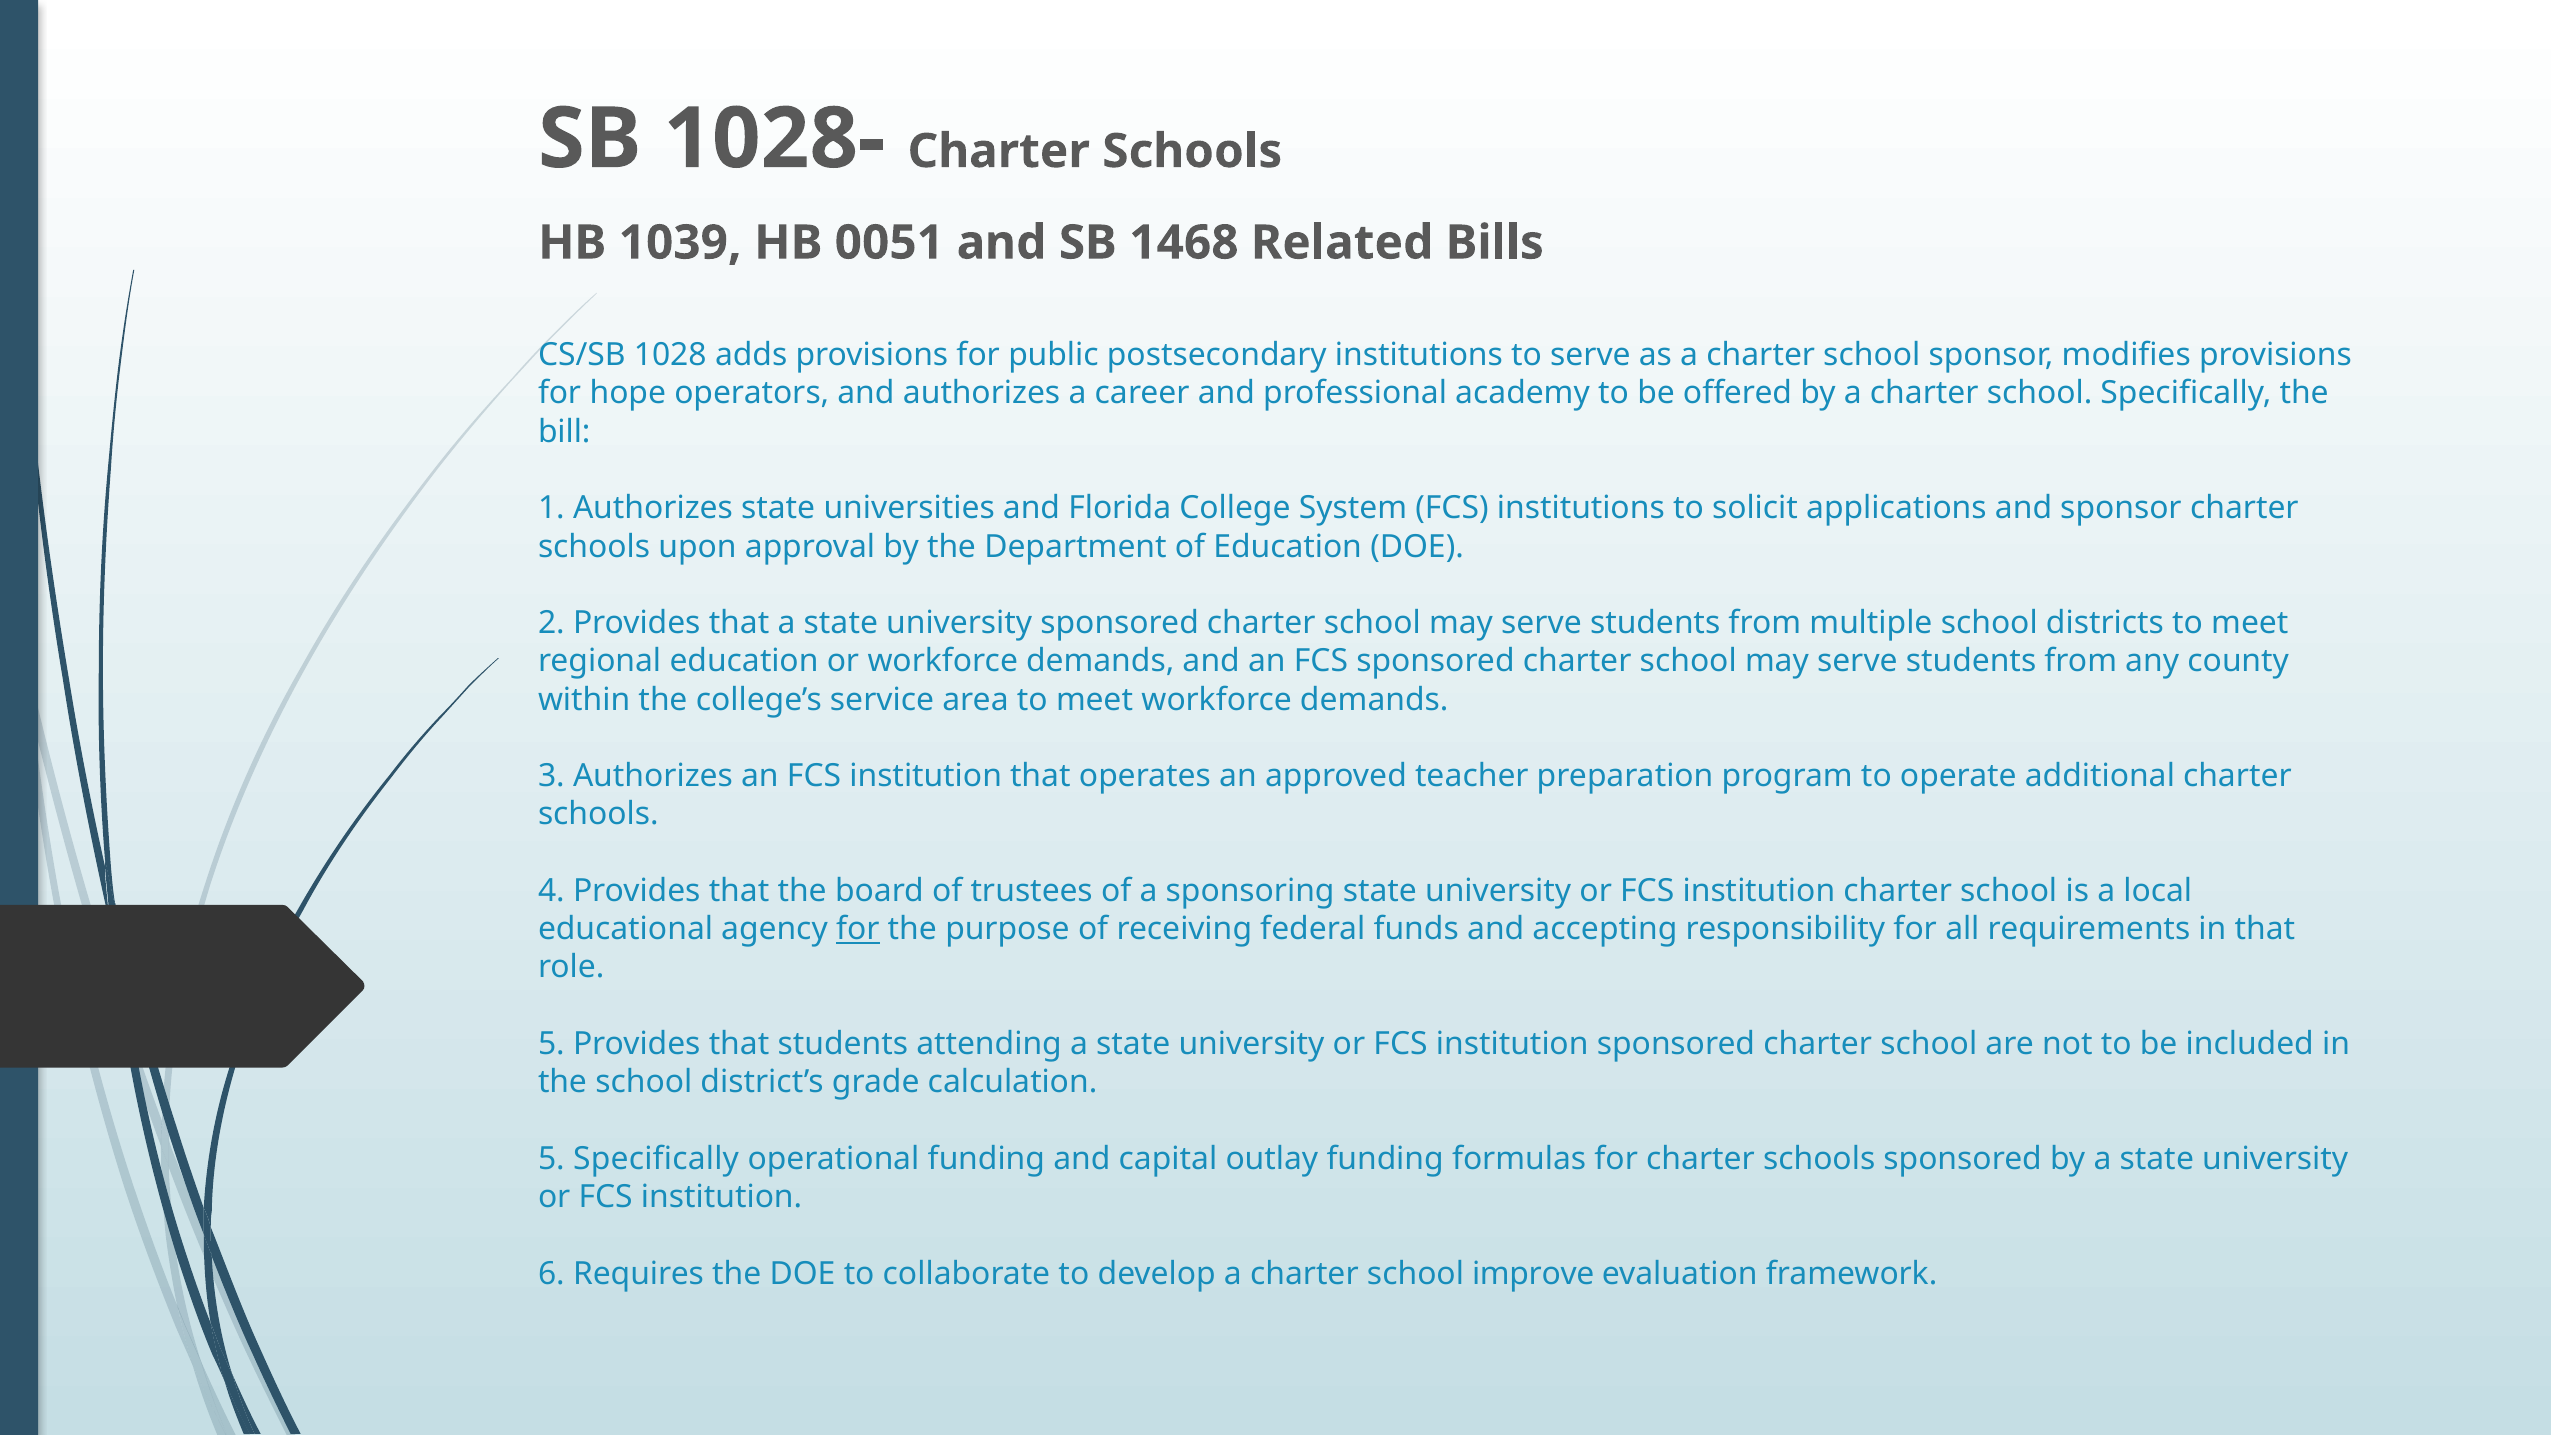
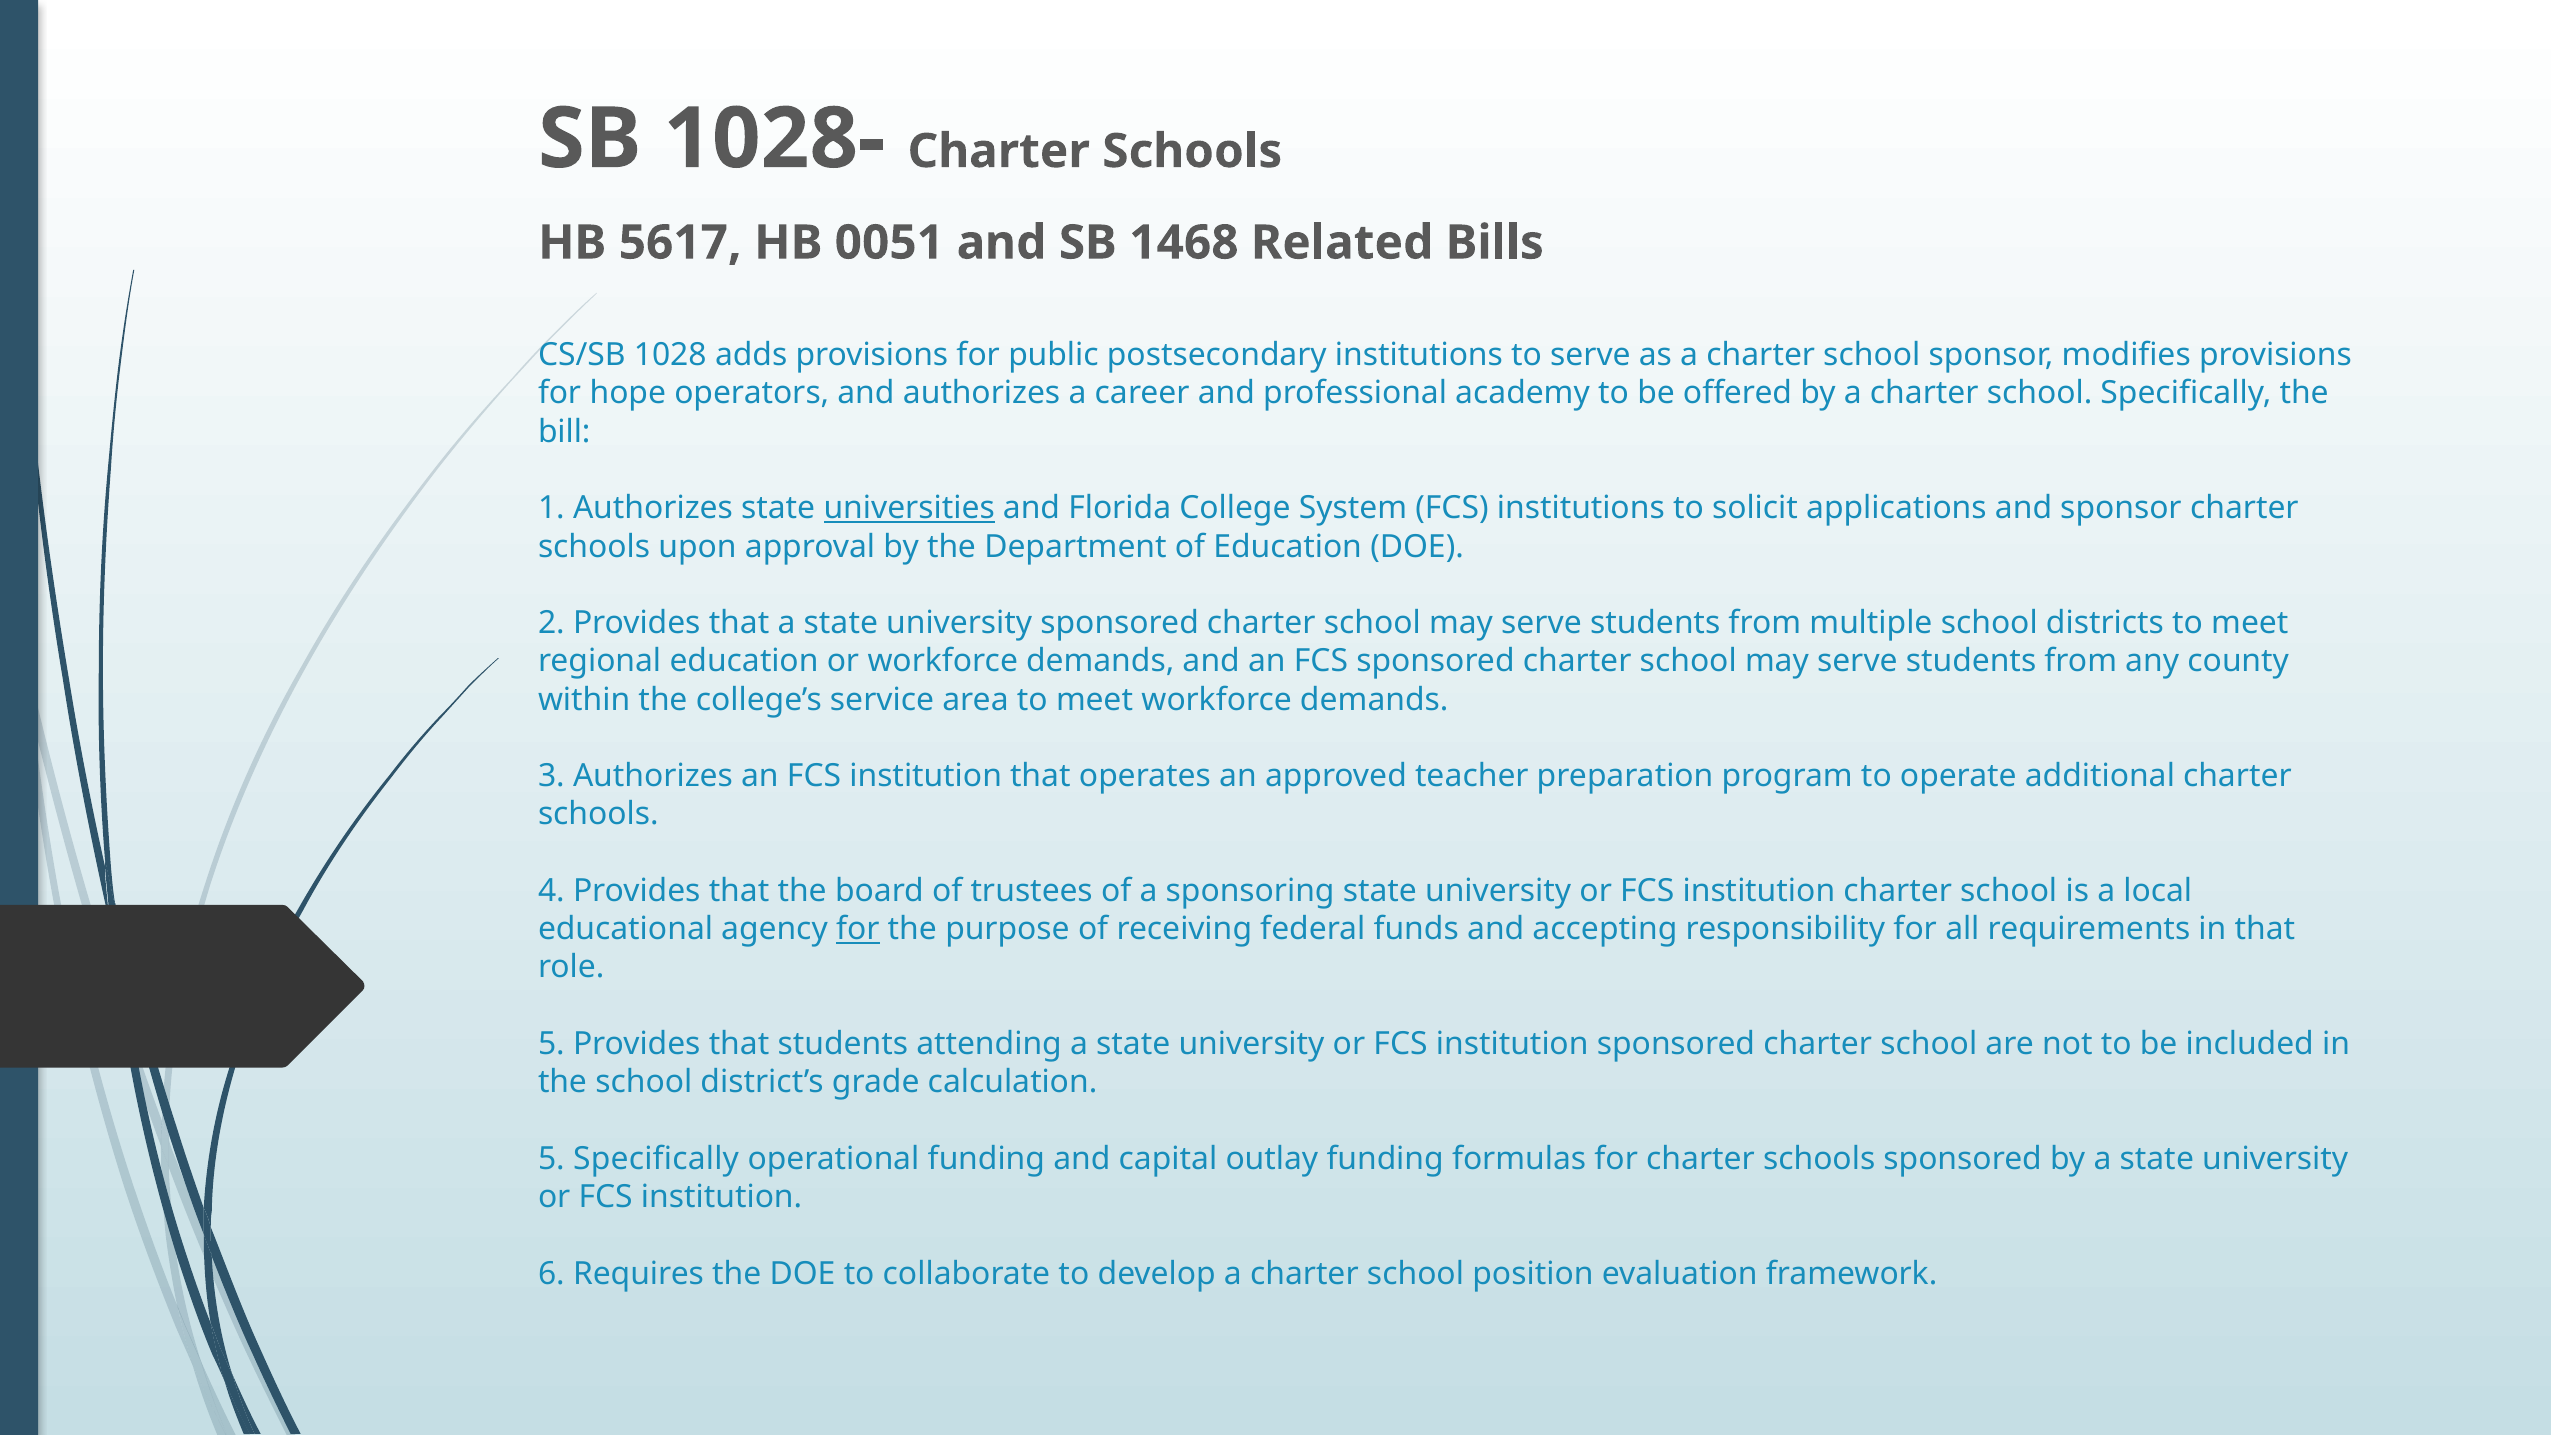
1039: 1039 -> 5617 (680, 243)
universities underline: none -> present (909, 508)
improve: improve -> position (1533, 1274)
